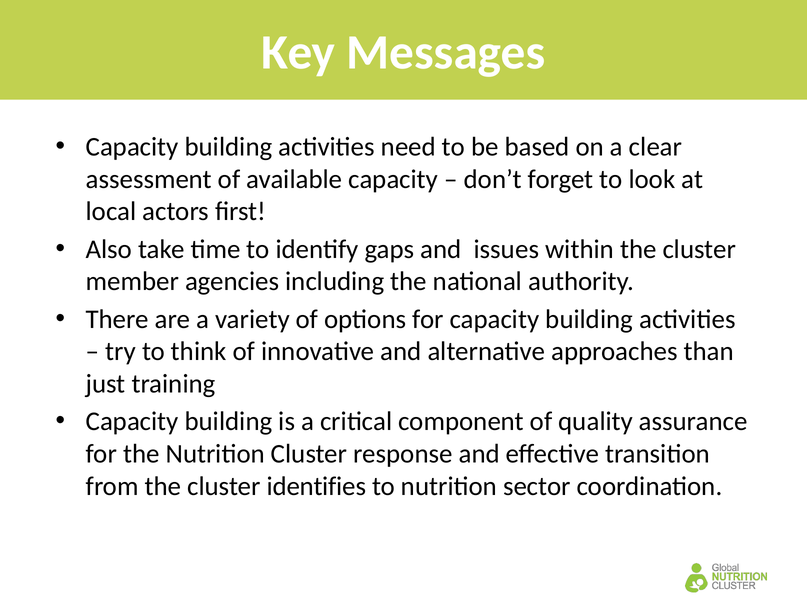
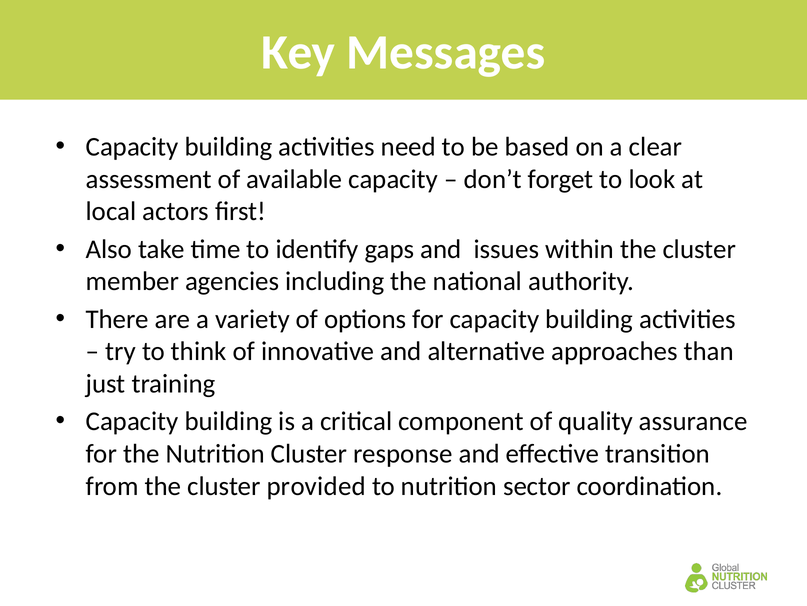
identifies: identifies -> provided (316, 486)
